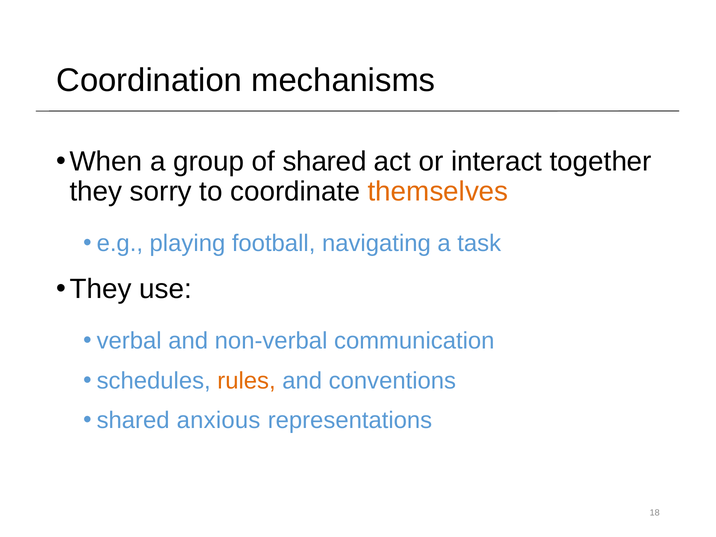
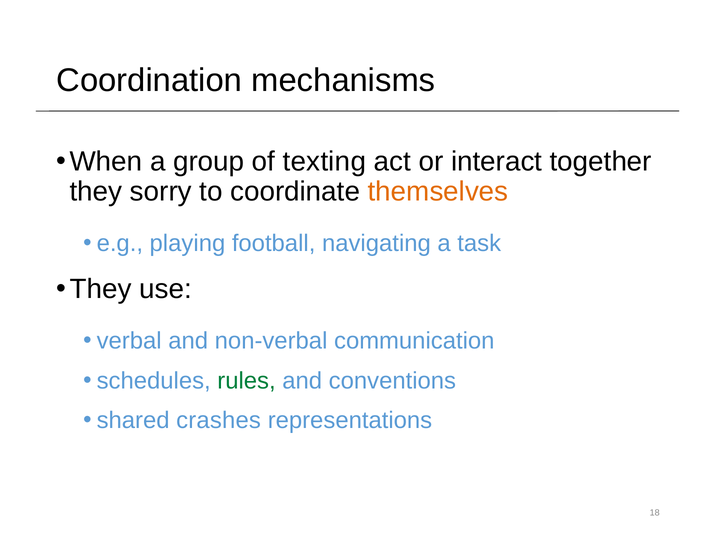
of shared: shared -> texting (324, 161)
rules colour: orange -> green (246, 381)
anxious: anxious -> crashes (219, 420)
